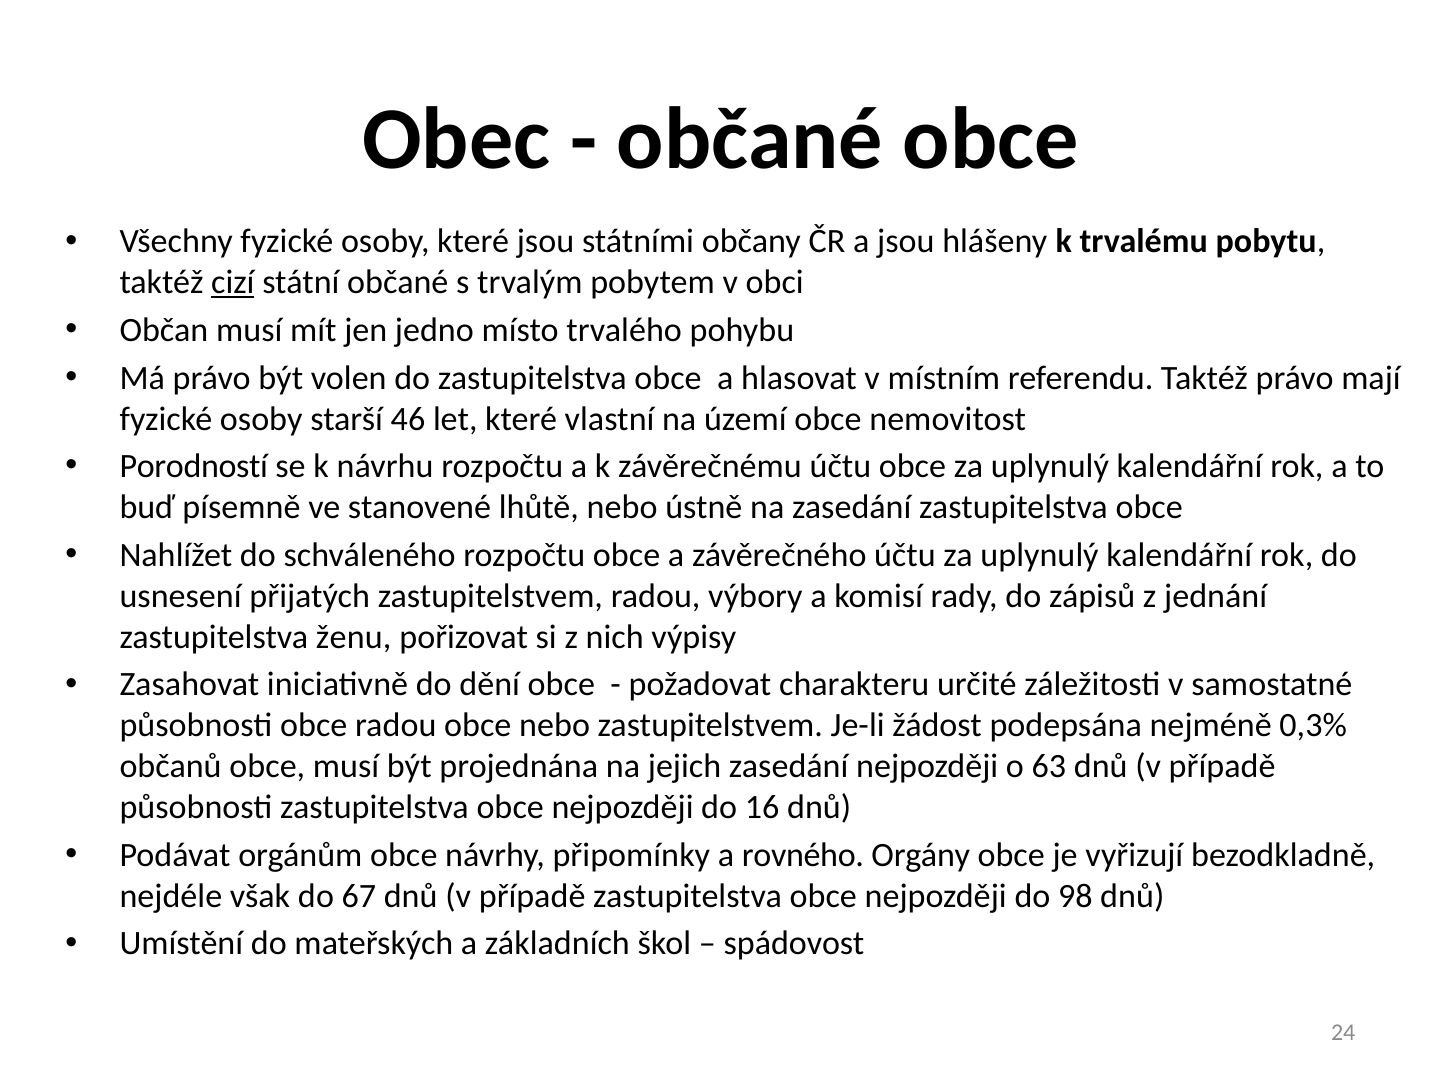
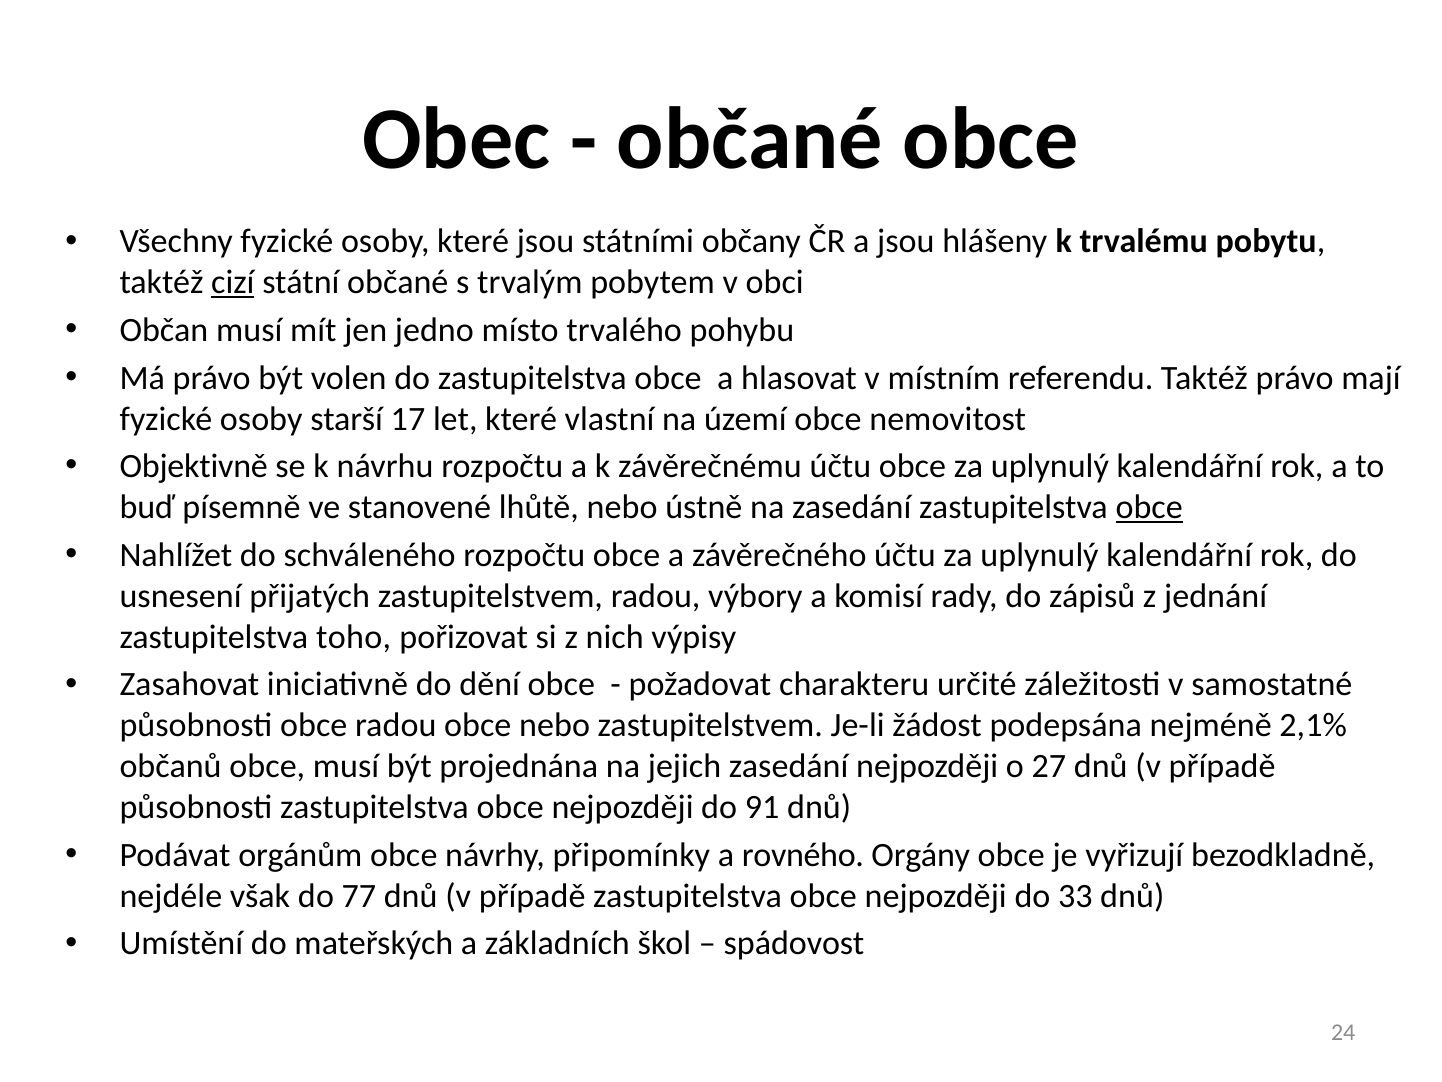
46: 46 -> 17 (408, 419)
Porodností: Porodností -> Objektivně (194, 466)
obce underline: none -> present (1149, 507)
ženu: ženu -> toho (354, 637)
0,3%: 0,3% -> 2,1% (1313, 725)
63: 63 -> 27 (1049, 766)
16: 16 -> 91 (762, 807)
67: 67 -> 77 (359, 895)
98: 98 -> 33 (1075, 895)
